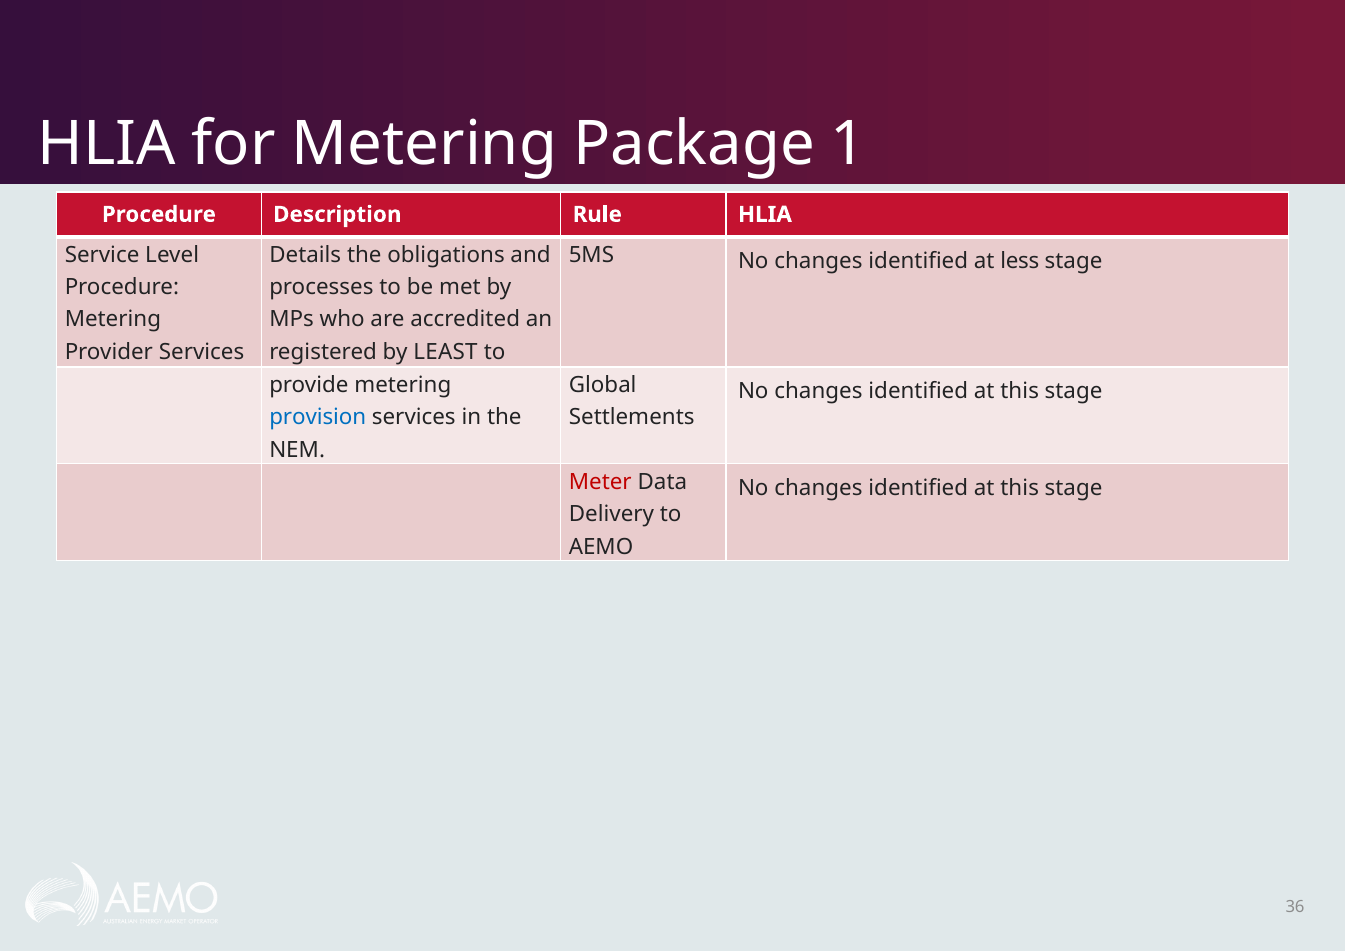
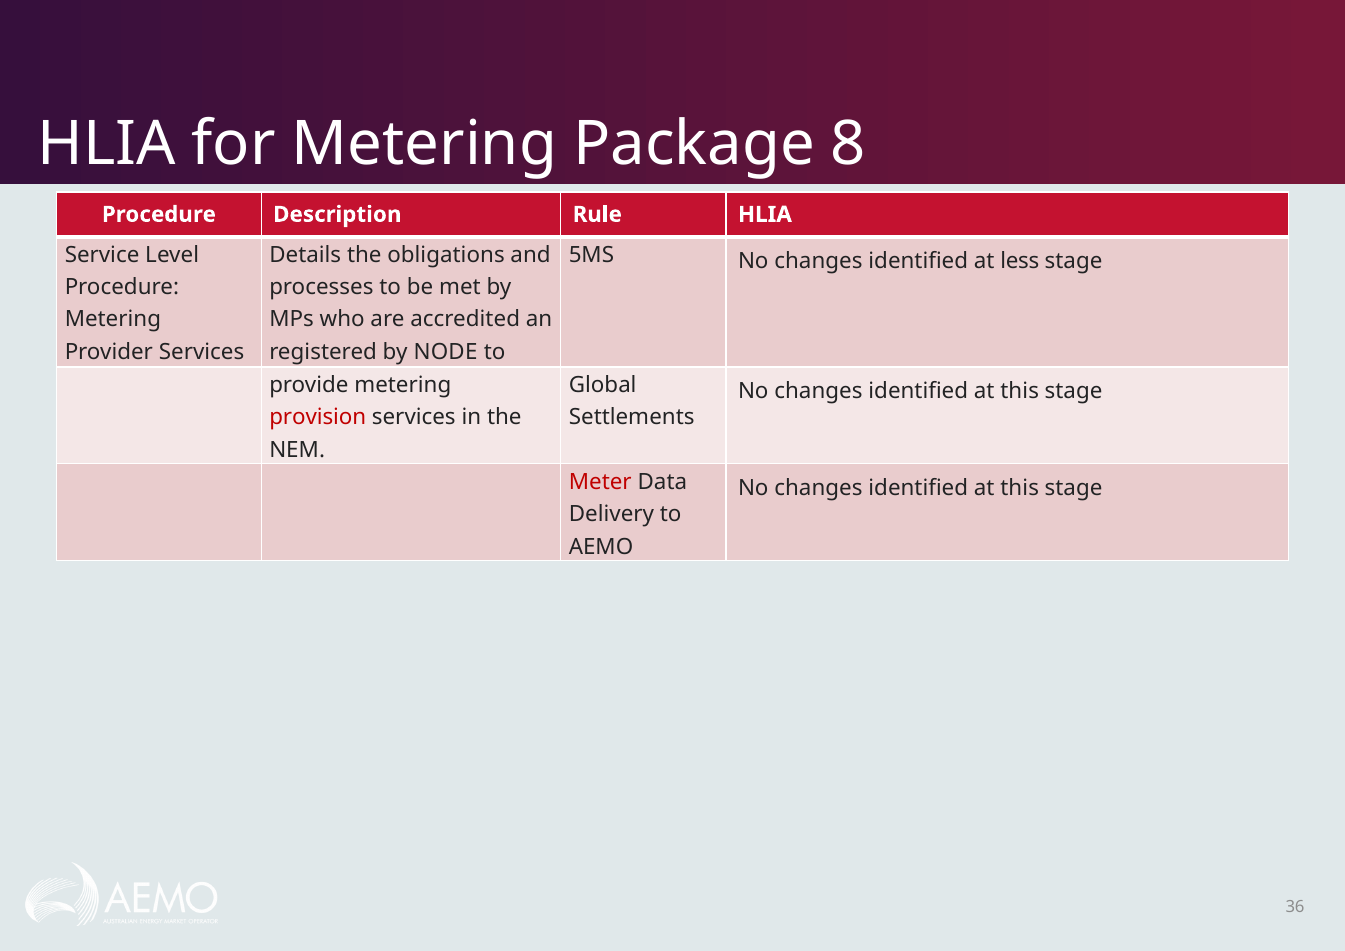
1: 1 -> 8 (849, 144)
LEAST: LEAST -> NODE (446, 352)
provision colour: blue -> red (318, 418)
